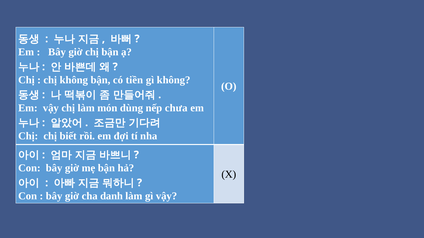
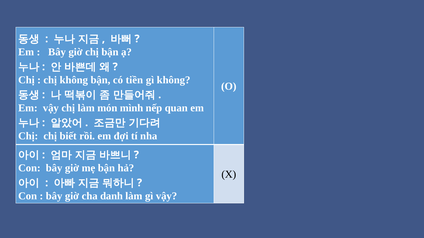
dùng: dùng -> mình (132, 108)
chưa: chưa -> quan (176, 108)
